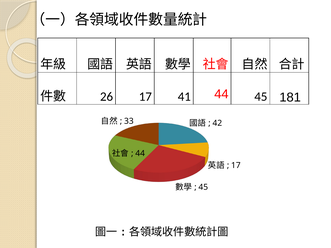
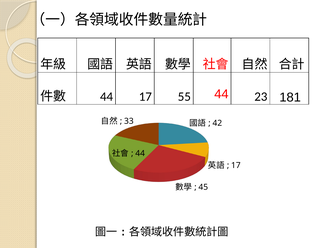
26: 26 -> 44 (107, 97)
41: 41 -> 55 (184, 97)
44 45: 45 -> 23 (261, 97)
